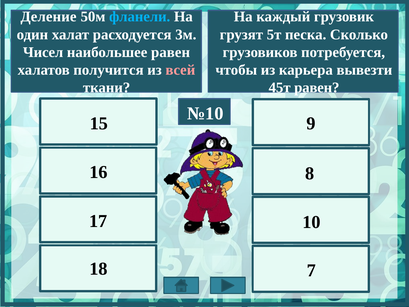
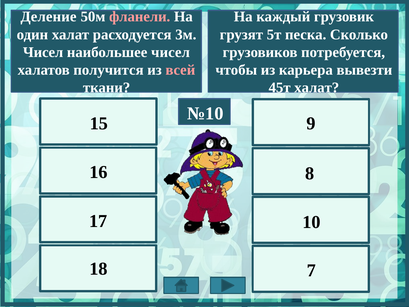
фланели colour: light blue -> pink (140, 17)
наибольшее равен: равен -> чисел (171, 52)
45т равен: равен -> халат (317, 88)
